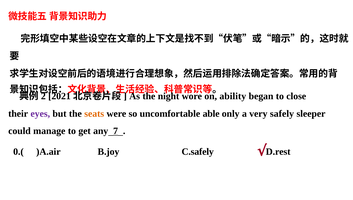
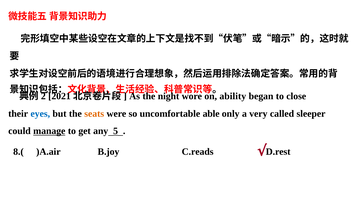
eyes colour: purple -> blue (40, 113)
safely: safely -> called (282, 113)
manage underline: none -> present (49, 131)
7: 7 -> 5 (116, 131)
0.(: 0.( -> 8.( (18, 151)
C.safely: C.safely -> C.reads (198, 151)
